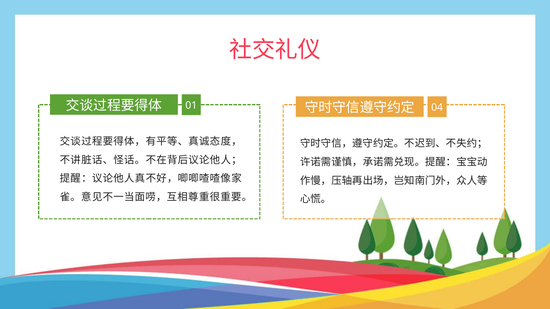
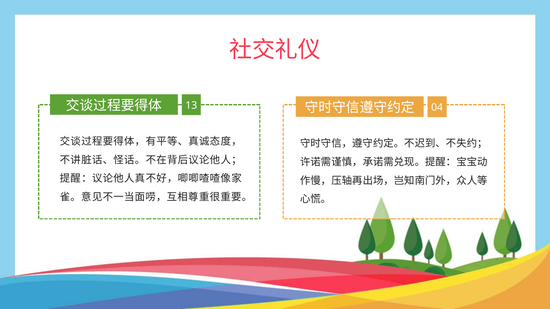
01: 01 -> 13 (191, 105)
